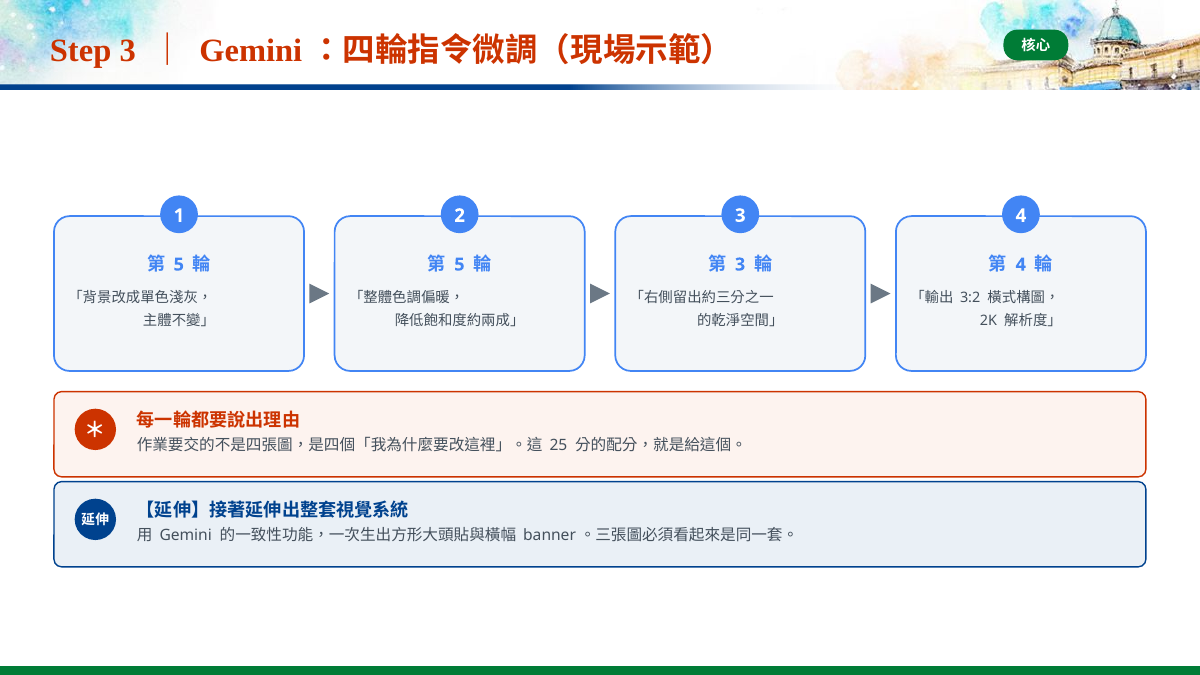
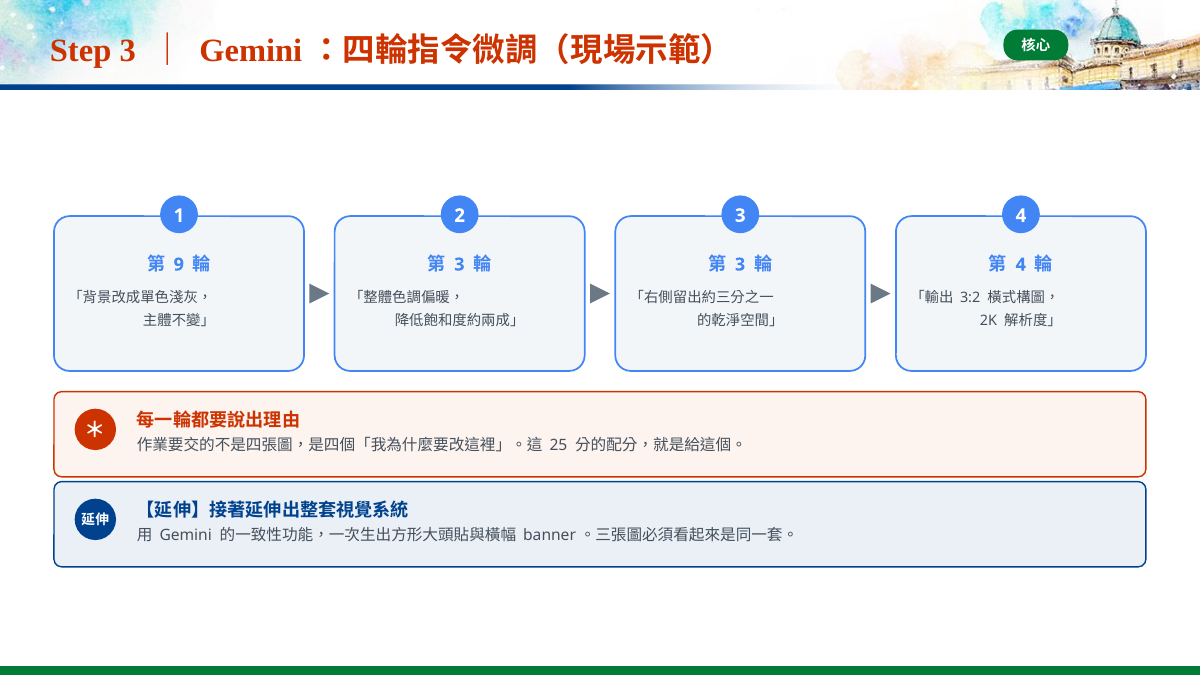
5: 5 -> 9 (179, 265)
5: 5 -> 3 (459, 265)
